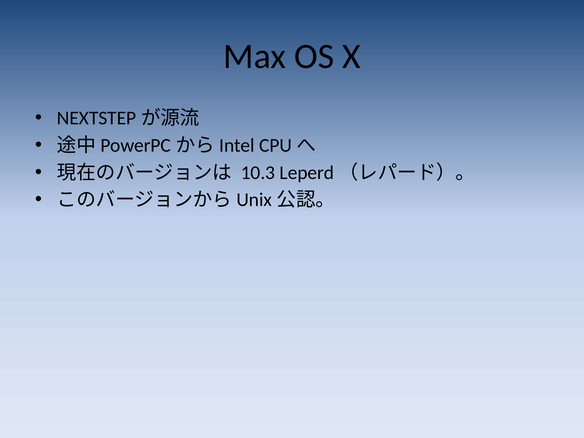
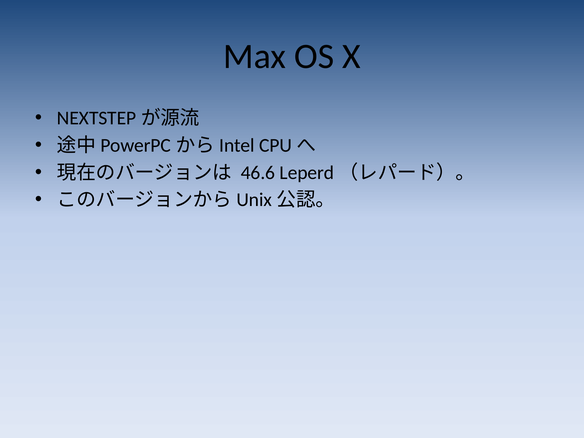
10.3: 10.3 -> 46.6 (258, 173)
